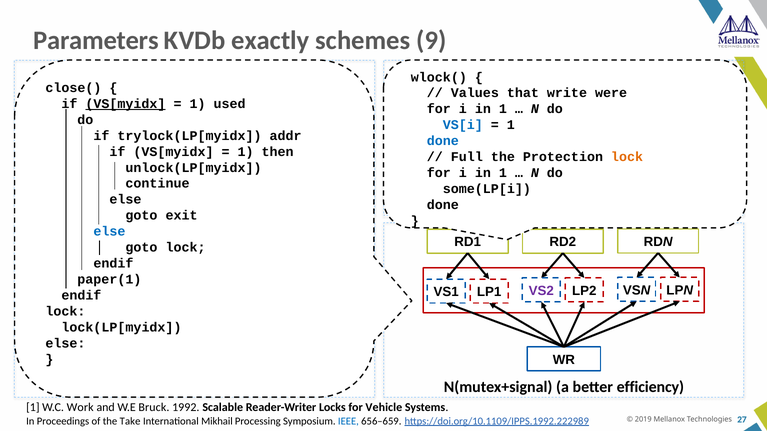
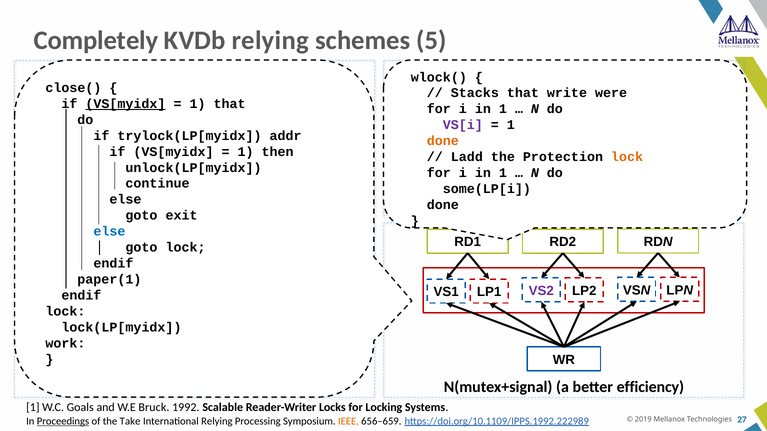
Parameters: Parameters -> Completely (96, 41)
KVDb exactly: exactly -> relying (270, 41)
9: 9 -> 5 (431, 41)
Values: Values -> Stacks (475, 93)
1 used: used -> that (230, 104)
VS[i colour: blue -> purple (463, 125)
done colour: blue -> orange (443, 141)
Full: Full -> Ladd (467, 157)
else: else -> work (65, 344)
Work: Work -> Goals (80, 408)
Vehicle: Vehicle -> Locking (384, 408)
Proceedings underline: none -> present (63, 421)
International Mikhail: Mikhail -> Relying (217, 421)
IEEE colour: blue -> orange (348, 421)
